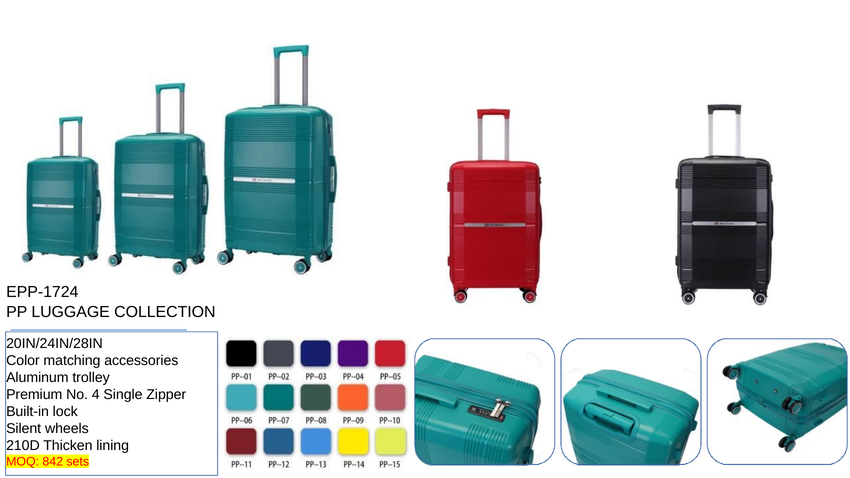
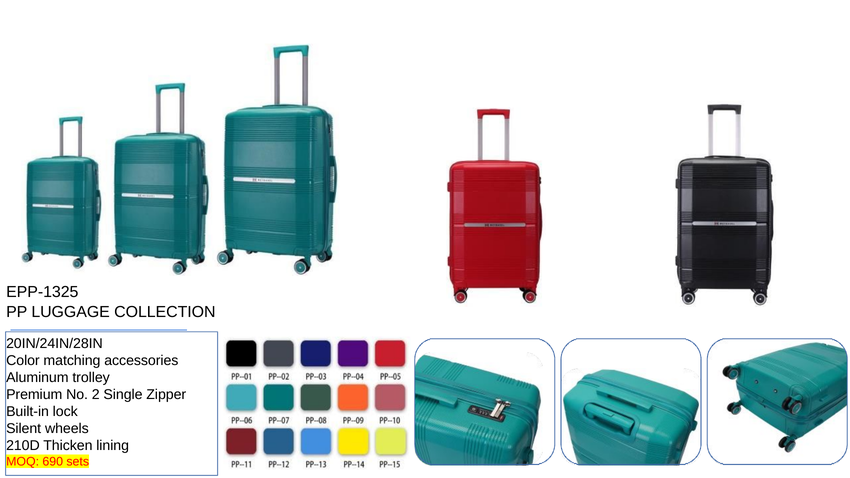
EPP-1724: EPP-1724 -> EPP-1325 (42, 292)
4: 4 -> 2 (96, 395)
842: 842 -> 690 (53, 462)
